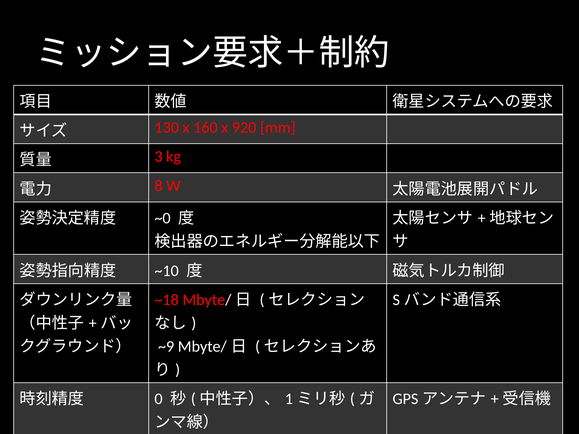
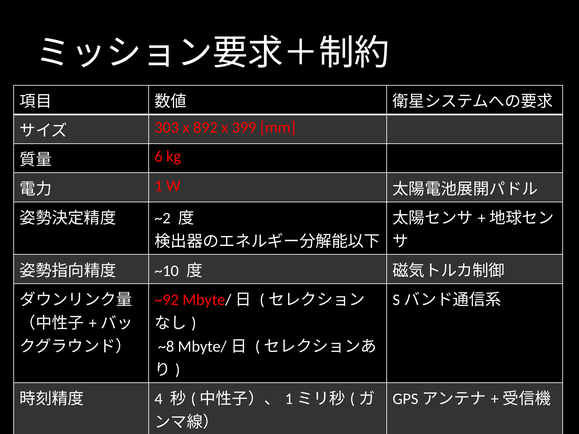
130: 130 -> 303 (167, 128)
160: 160 -> 892 (205, 128)
920: 920 -> 399 (244, 128)
3: 3 -> 6 (159, 157)
8: 8 -> 1 (159, 186)
~0: ~0 -> ~2 (163, 218)
~18: ~18 -> ~92 (167, 300)
~9: ~9 -> ~8 (166, 347)
0: 0 -> 4 (159, 399)
